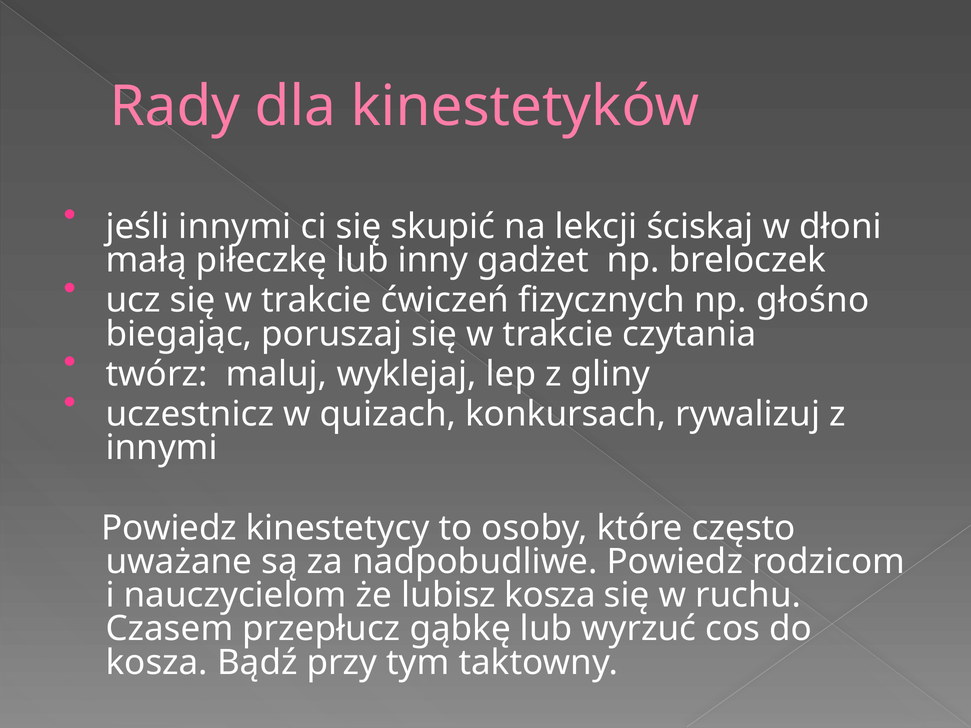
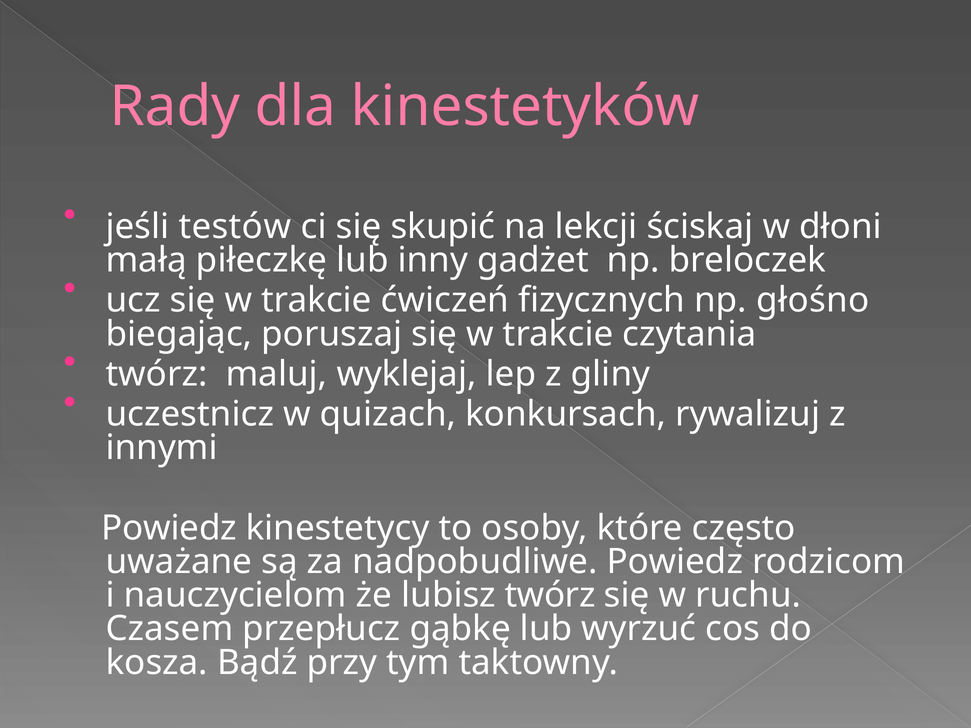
jeśli innymi: innymi -> testów (235, 227)
lubisz kosza: kosza -> twórz (550, 595)
